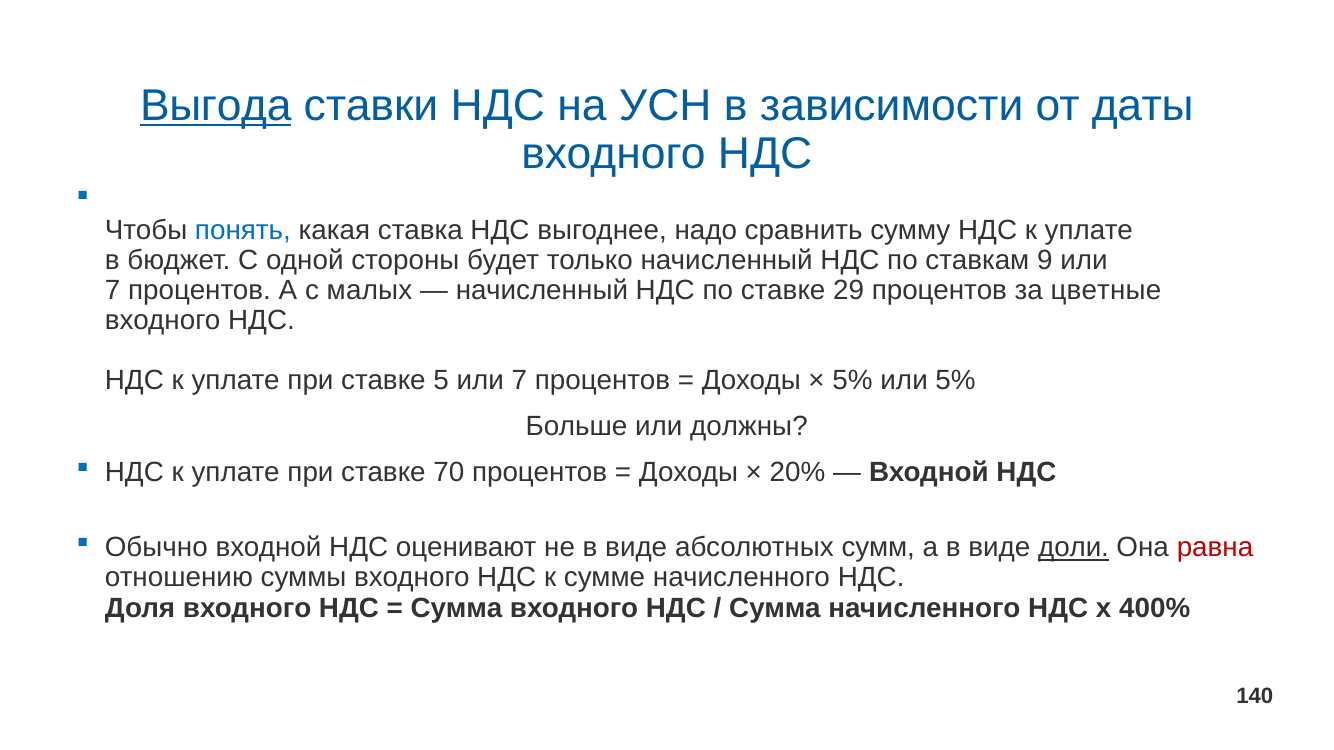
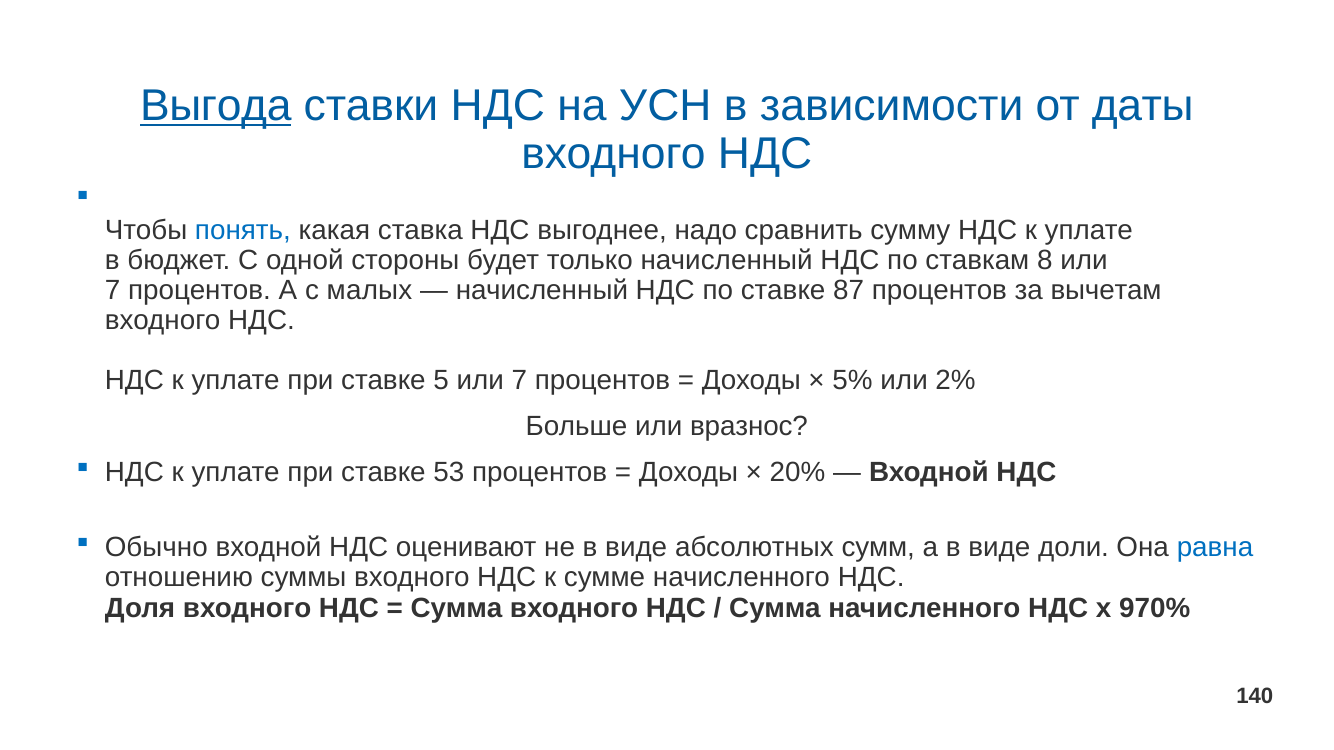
9: 9 -> 8 (1045, 260)
29: 29 -> 87 (849, 290)
цветные: цветные -> вычетам (1106, 290)
или 5%: 5% -> 2% (956, 380)
должны: должны -> вразнос (749, 426)
70: 70 -> 53 (449, 472)
доли underline: present -> none (1074, 548)
равна colour: red -> blue (1215, 548)
400%: 400% -> 970% (1155, 608)
